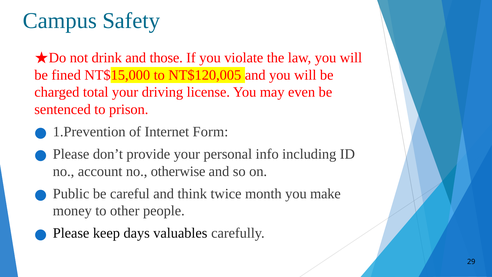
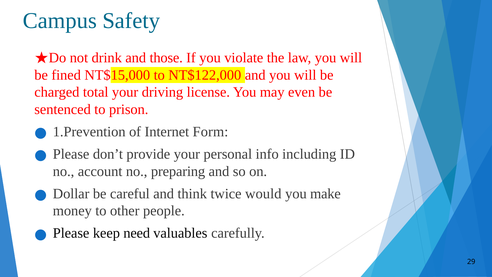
NT$120,005: NT$120,005 -> NT$122,000 (205, 75)
otherwise: otherwise -> preparing (178, 171)
Public: Public -> Dollar (71, 193)
month: month -> would (263, 193)
days: days -> need (137, 233)
